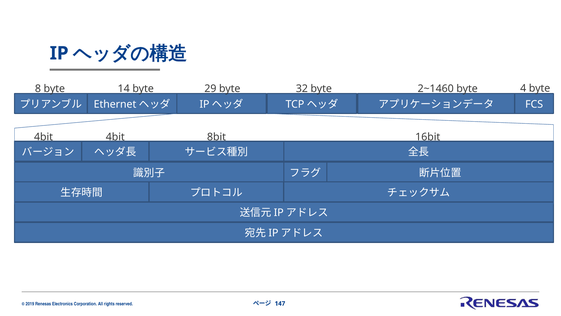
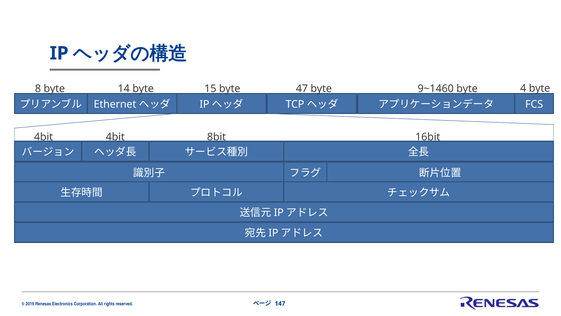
29: 29 -> 15 (210, 89)
32: 32 -> 47 (302, 89)
2~1460: 2~1460 -> 9~1460 (436, 89)
